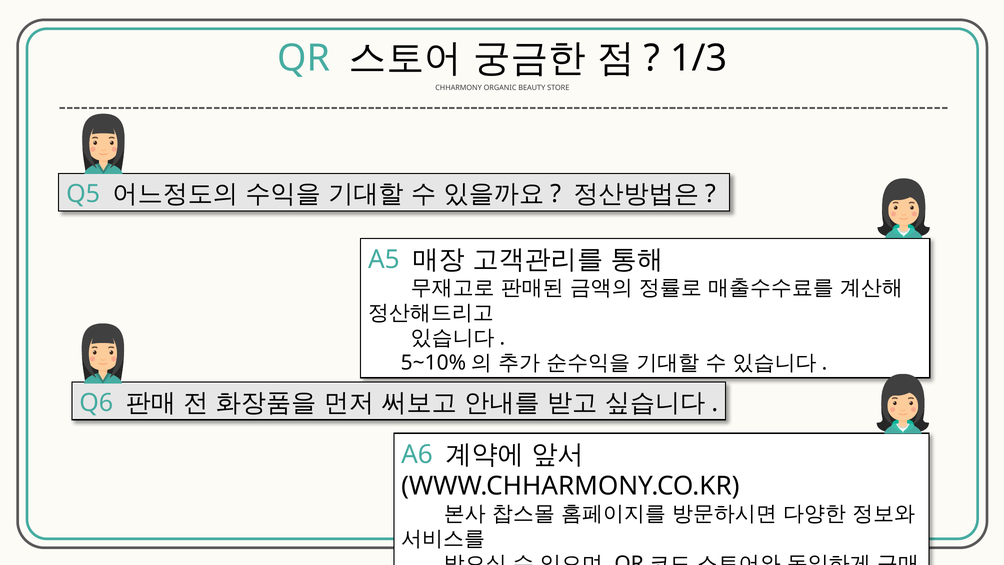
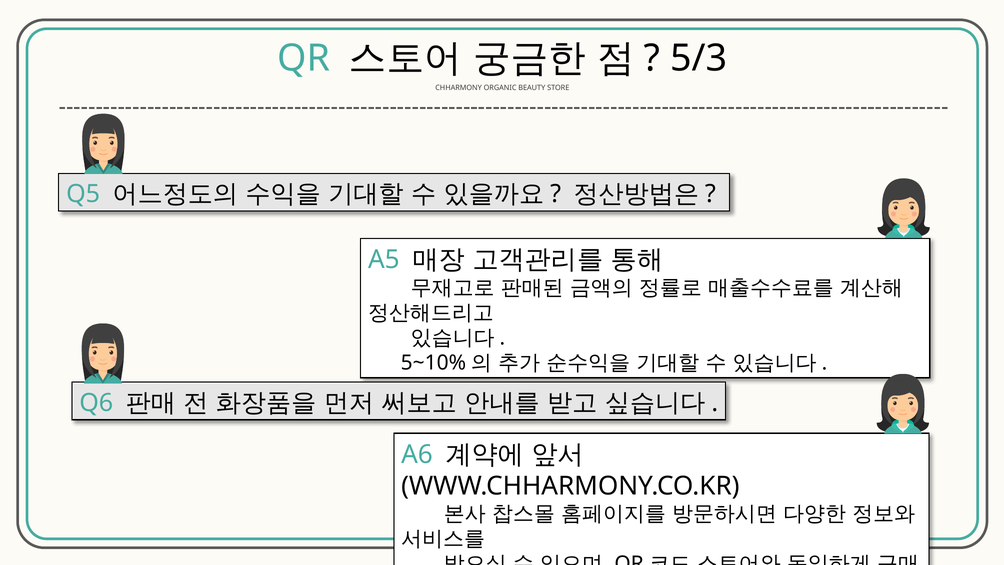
1/3: 1/3 -> 5/3 (699, 58)
